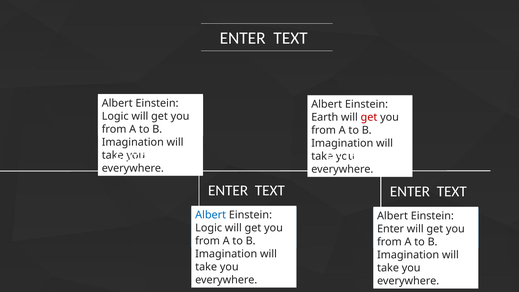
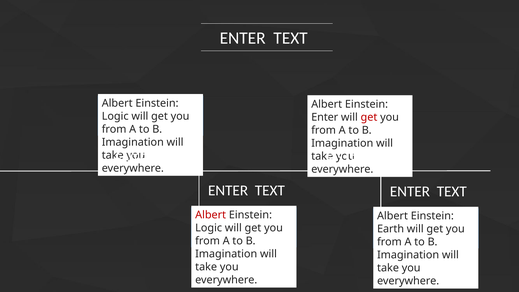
Earth: Earth -> Enter (325, 117)
Albert colour: blue -> red (211, 215)
Enter: Enter -> Earth (391, 229)
